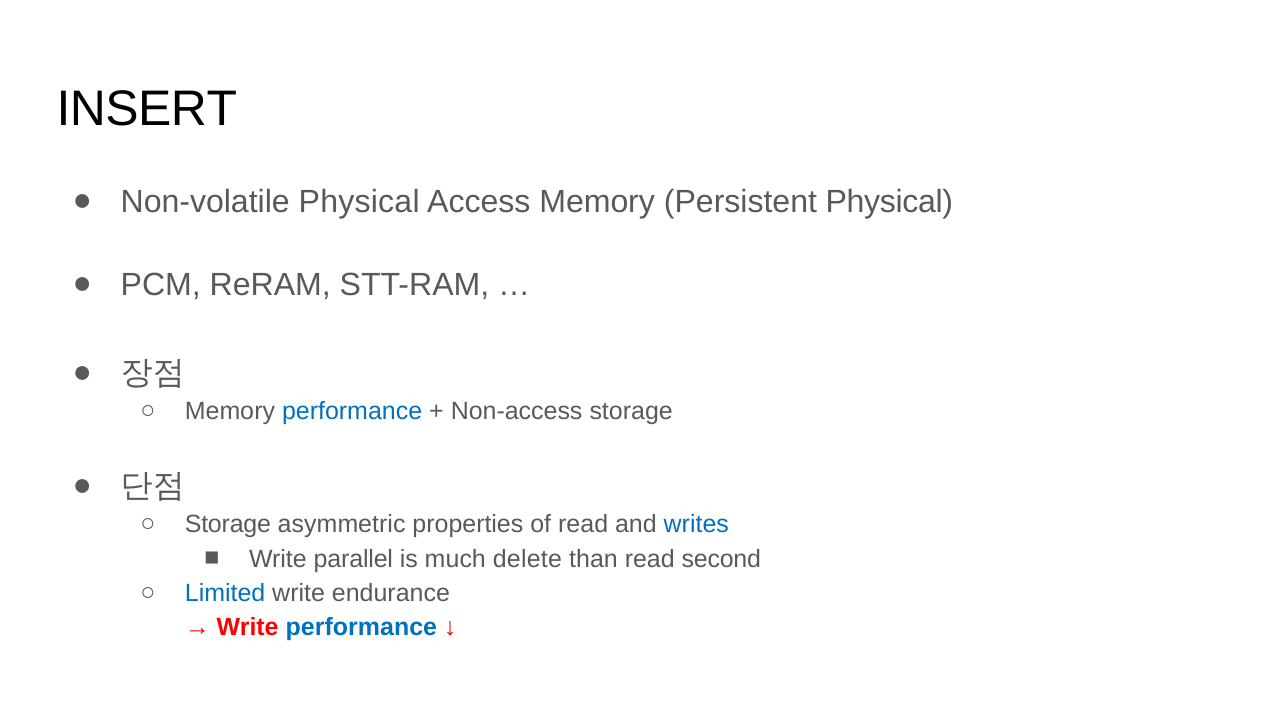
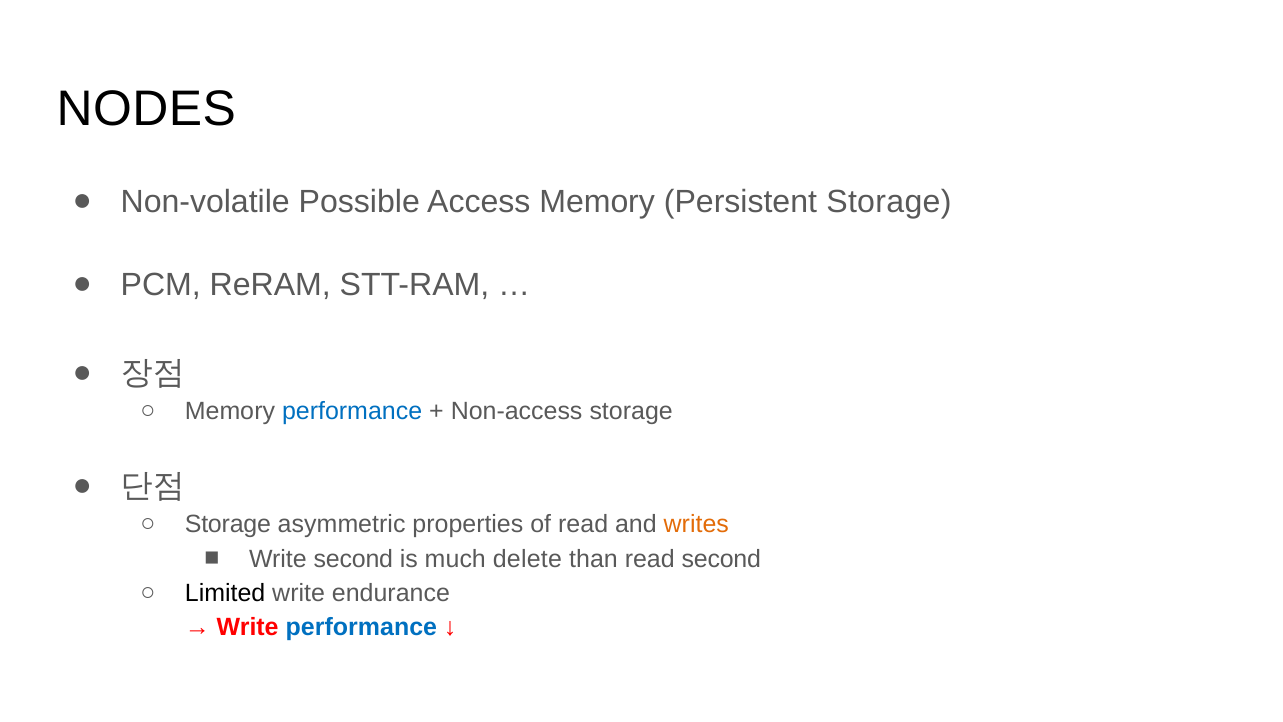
INSERT: INSERT -> NODES (146, 109)
Non-volatile Physical: Physical -> Possible (359, 202)
Persistent Physical: Physical -> Storage (889, 202)
writes colour: blue -> orange (696, 524)
Write parallel: parallel -> second (353, 559)
Limited colour: blue -> black (225, 593)
